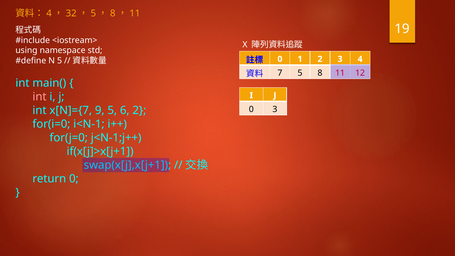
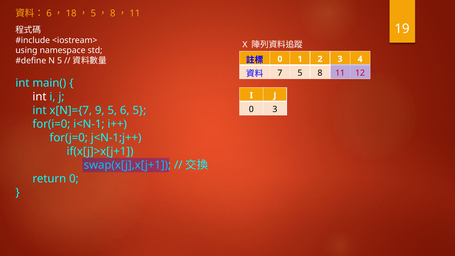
4: 4 -> 6 (49, 13)
32: 32 -> 18 (71, 13)
int colour: pink -> white (40, 97)
6 2: 2 -> 5 (139, 110)
